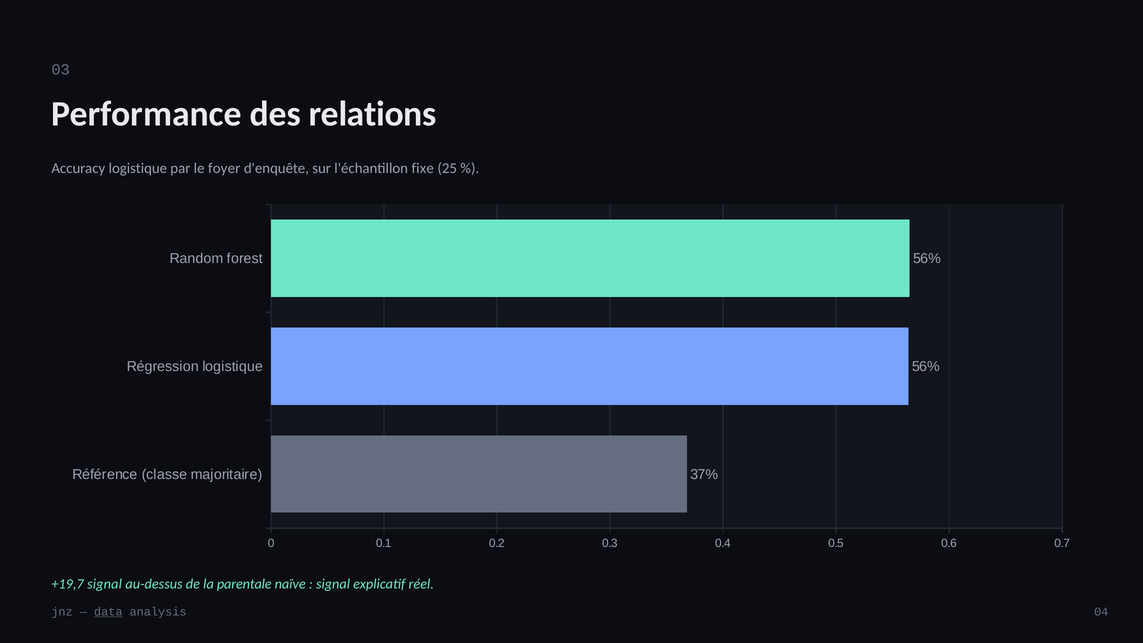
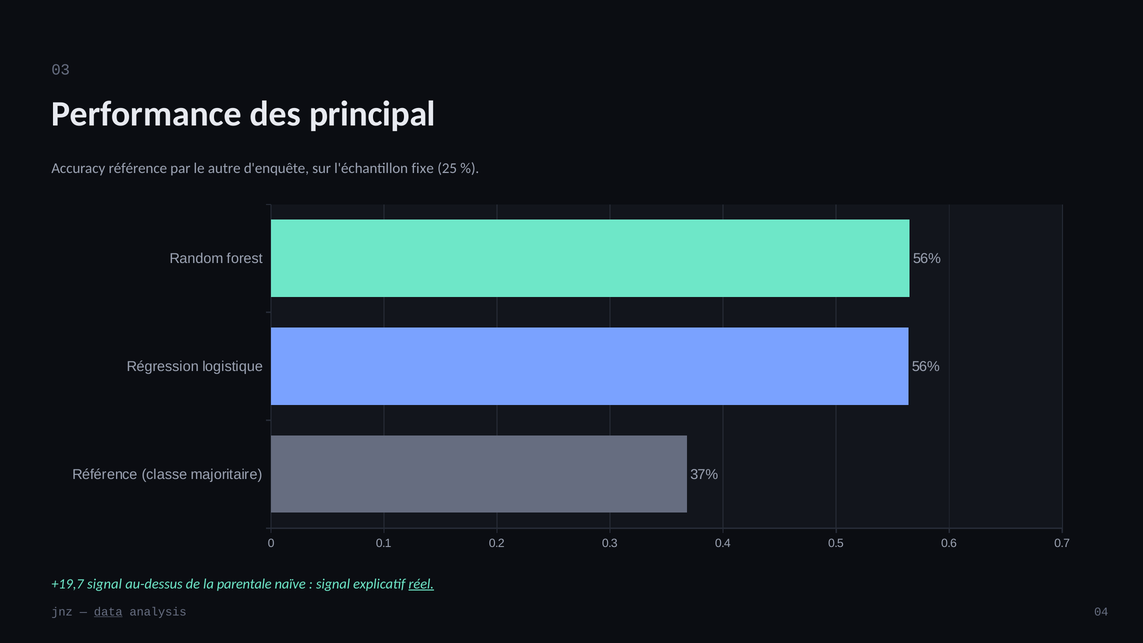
relations: relations -> principal (372, 114)
Accuracy logistique: logistique -> référence (138, 168)
foyer: foyer -> autre (224, 168)
réel underline: none -> present (421, 584)
